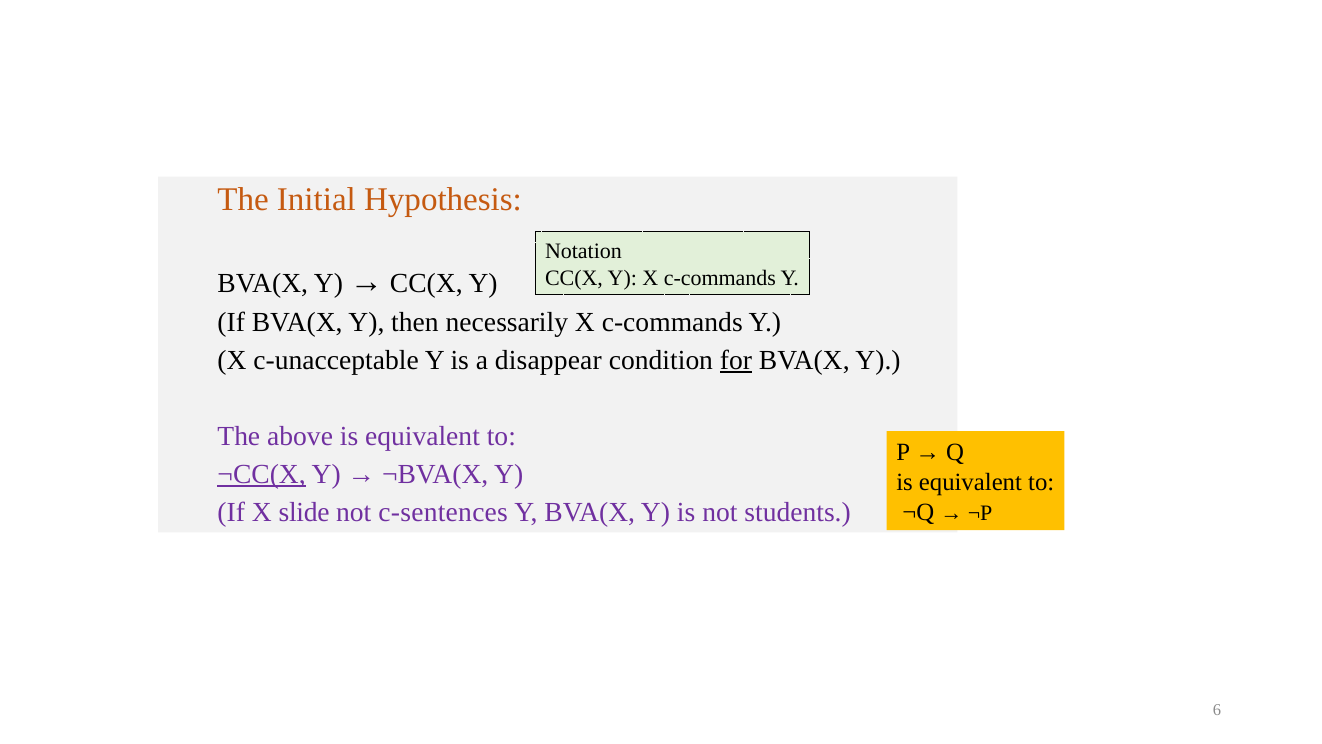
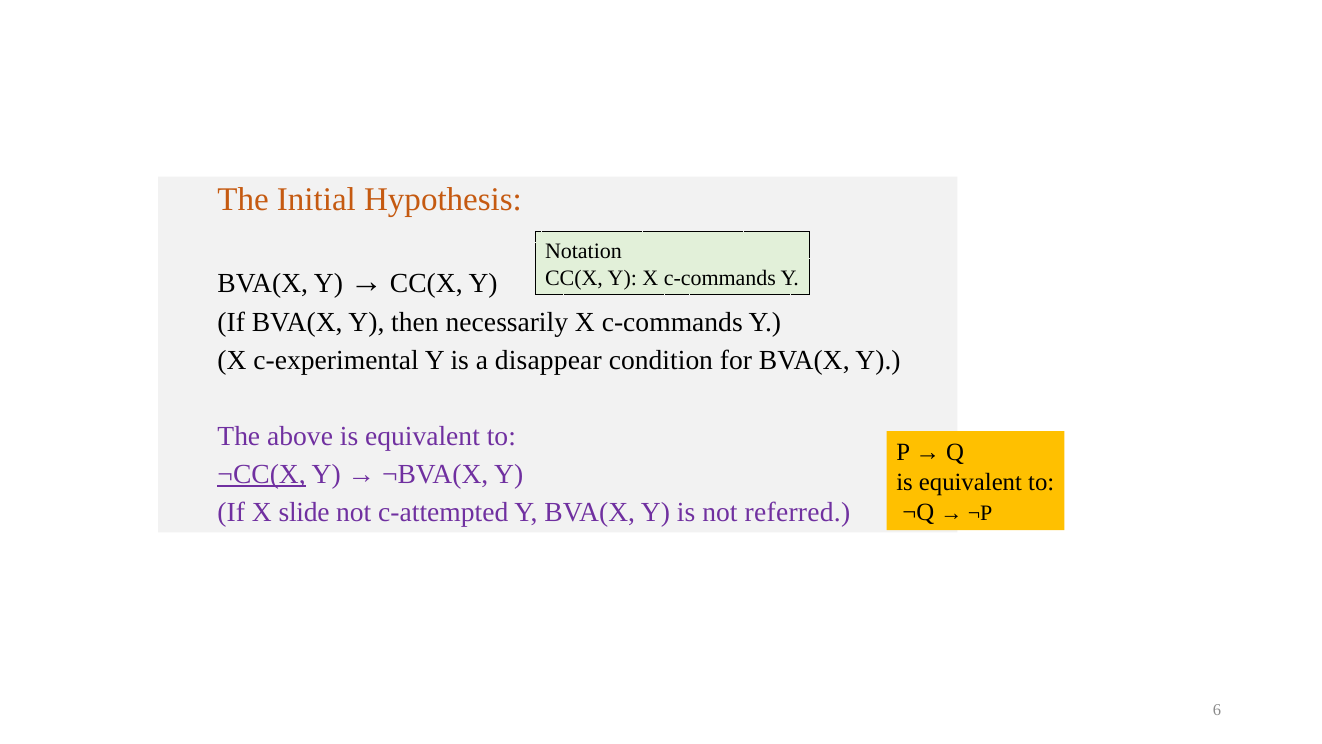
c-unacceptable: c-unacceptable -> c-experimental (336, 360)
for underline: present -> none (736, 360)
c-sentences: c-sentences -> c-attempted (443, 512)
students: students -> referred (797, 512)
